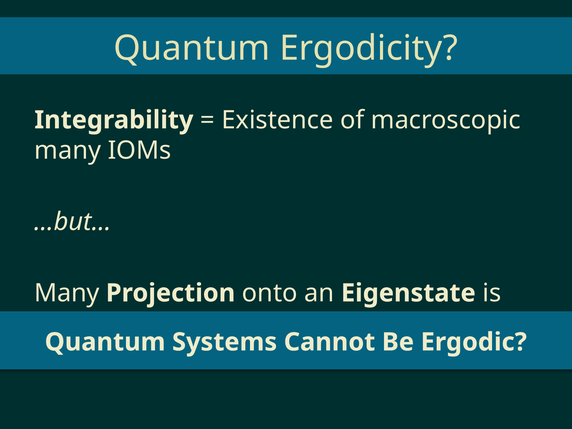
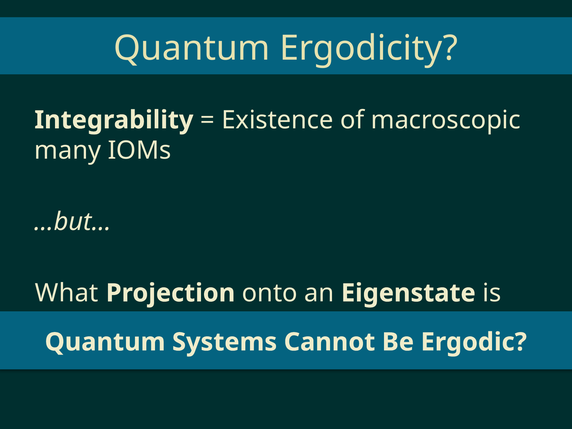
Many: Many -> What (67, 293)
